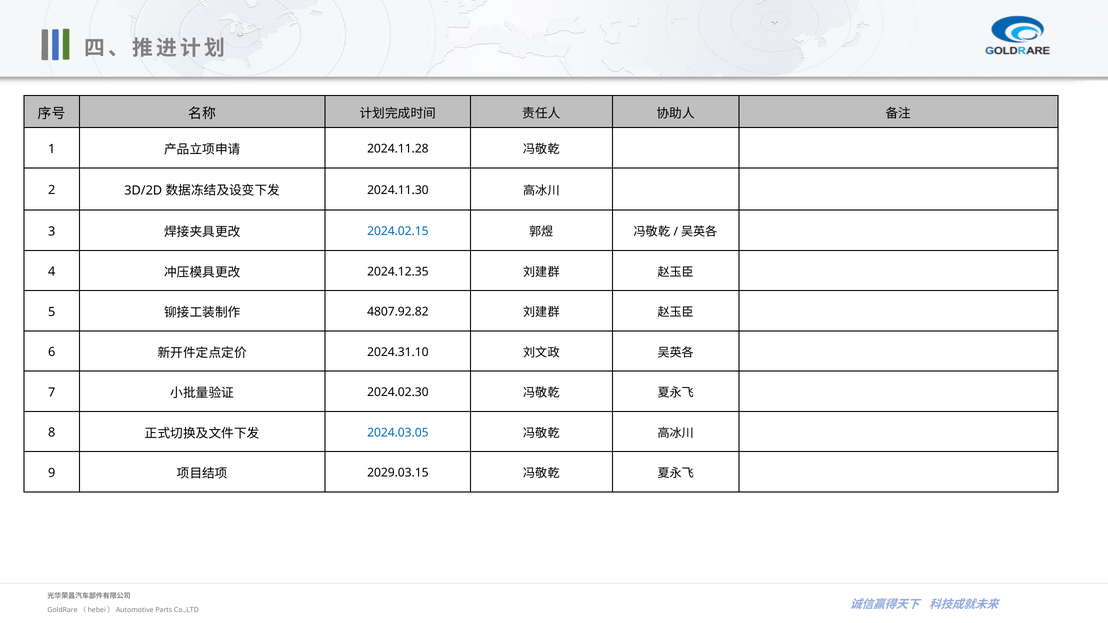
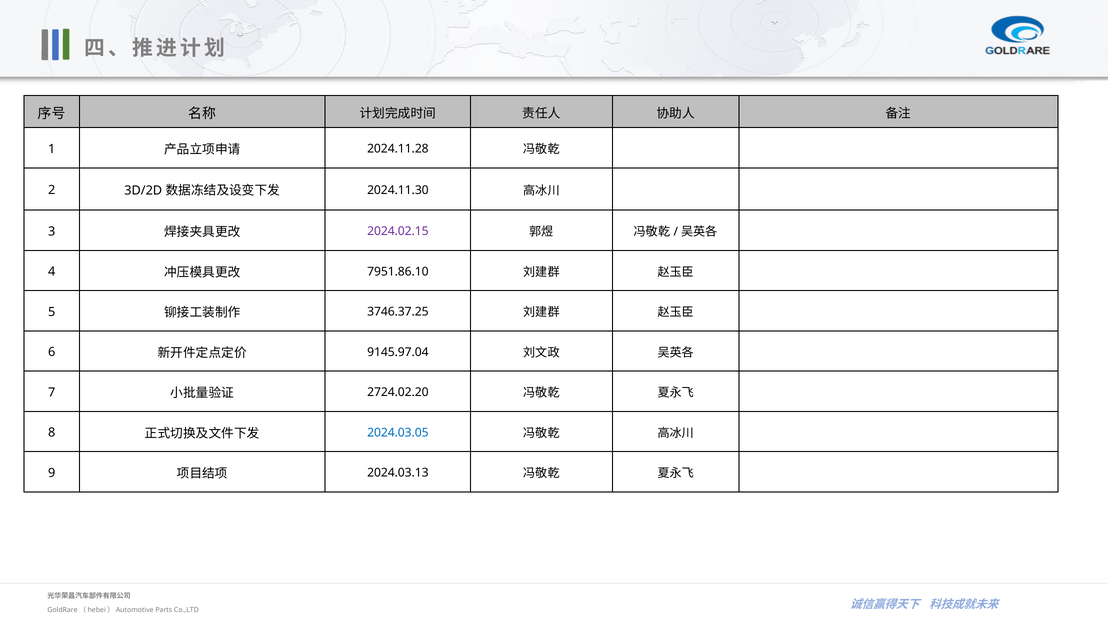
2024.02.15 colour: blue -> purple (398, 231)
2024.12.35: 2024.12.35 -> 7951.86.10 (398, 272)
4807.92.82: 4807.92.82 -> 3746.37.25 (398, 312)
2024.31.10: 2024.31.10 -> 9145.97.04 (398, 352)
2024.02.30: 2024.02.30 -> 2724.02.20 (398, 393)
2029.03.15: 2029.03.15 -> 2024.03.13 (398, 473)
